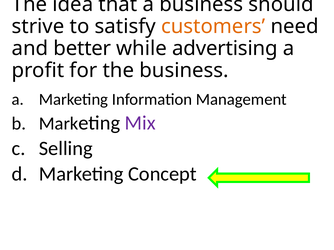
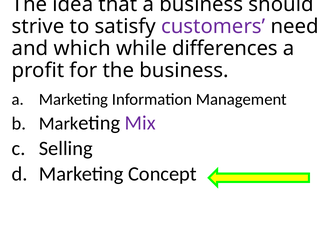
customers colour: orange -> purple (213, 26)
better: better -> which (82, 48)
advertising: advertising -> differences (225, 48)
